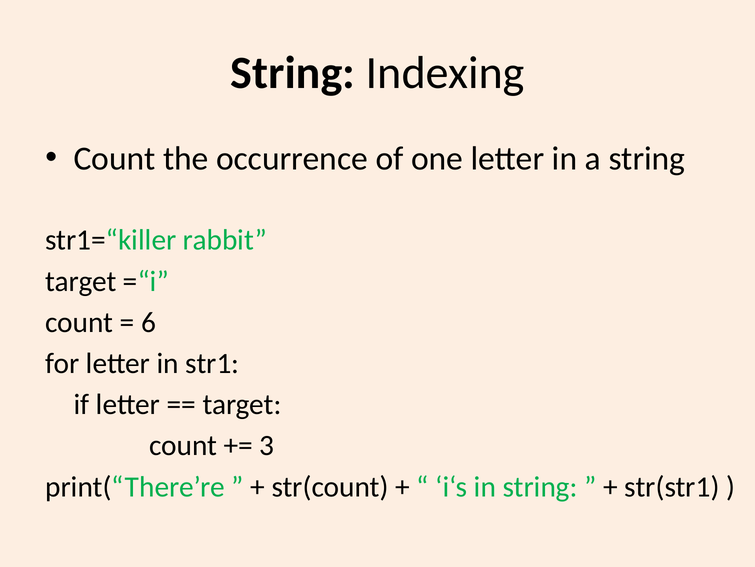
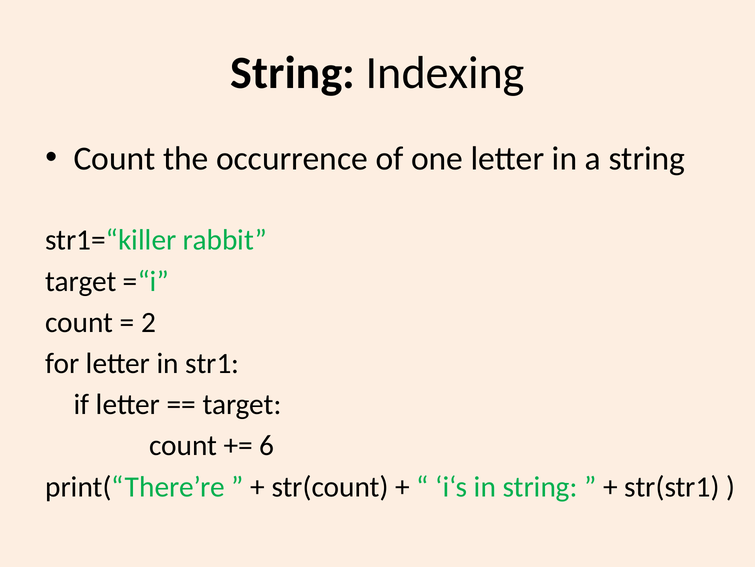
6: 6 -> 2 (148, 322)
3: 3 -> 6 (267, 445)
